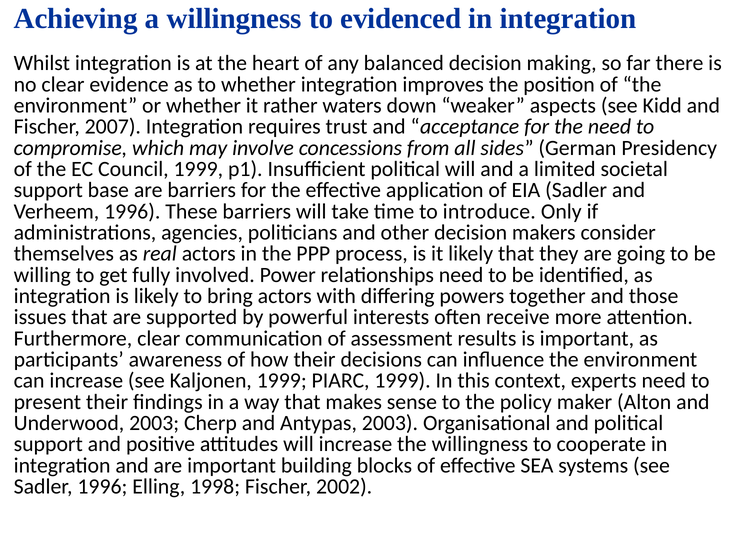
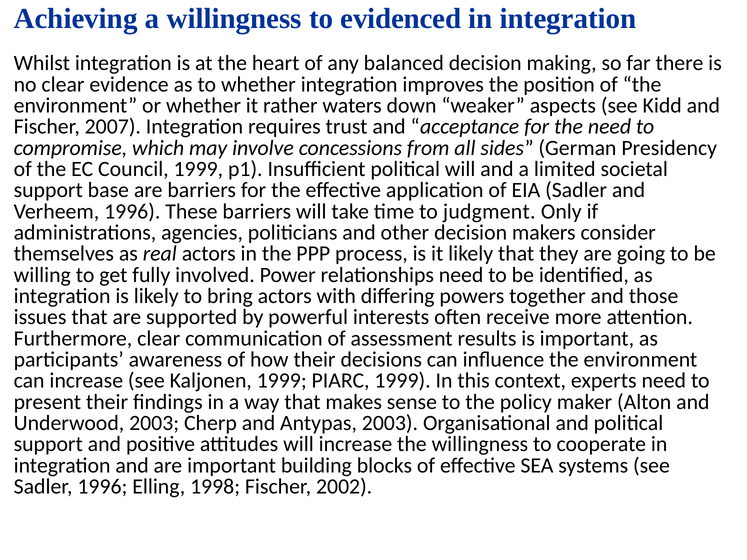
introduce: introduce -> judgment (489, 211)
